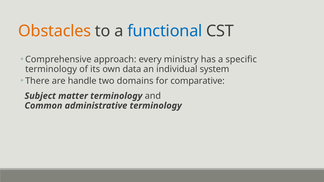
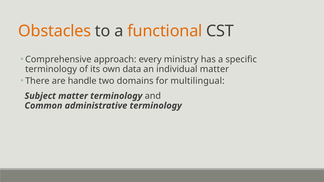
functional colour: blue -> orange (165, 31)
individual system: system -> matter (214, 69)
comparative: comparative -> multilingual (197, 81)
